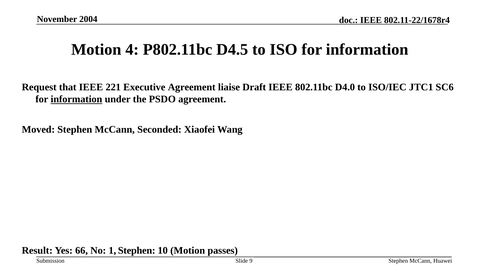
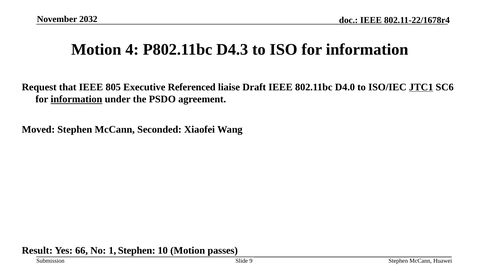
2004: 2004 -> 2032 (88, 19)
D4.5: D4.5 -> D4.3 (232, 49)
221: 221 -> 805 (113, 87)
Executive Agreement: Agreement -> Referenced (192, 87)
JTC1 underline: none -> present (421, 87)
